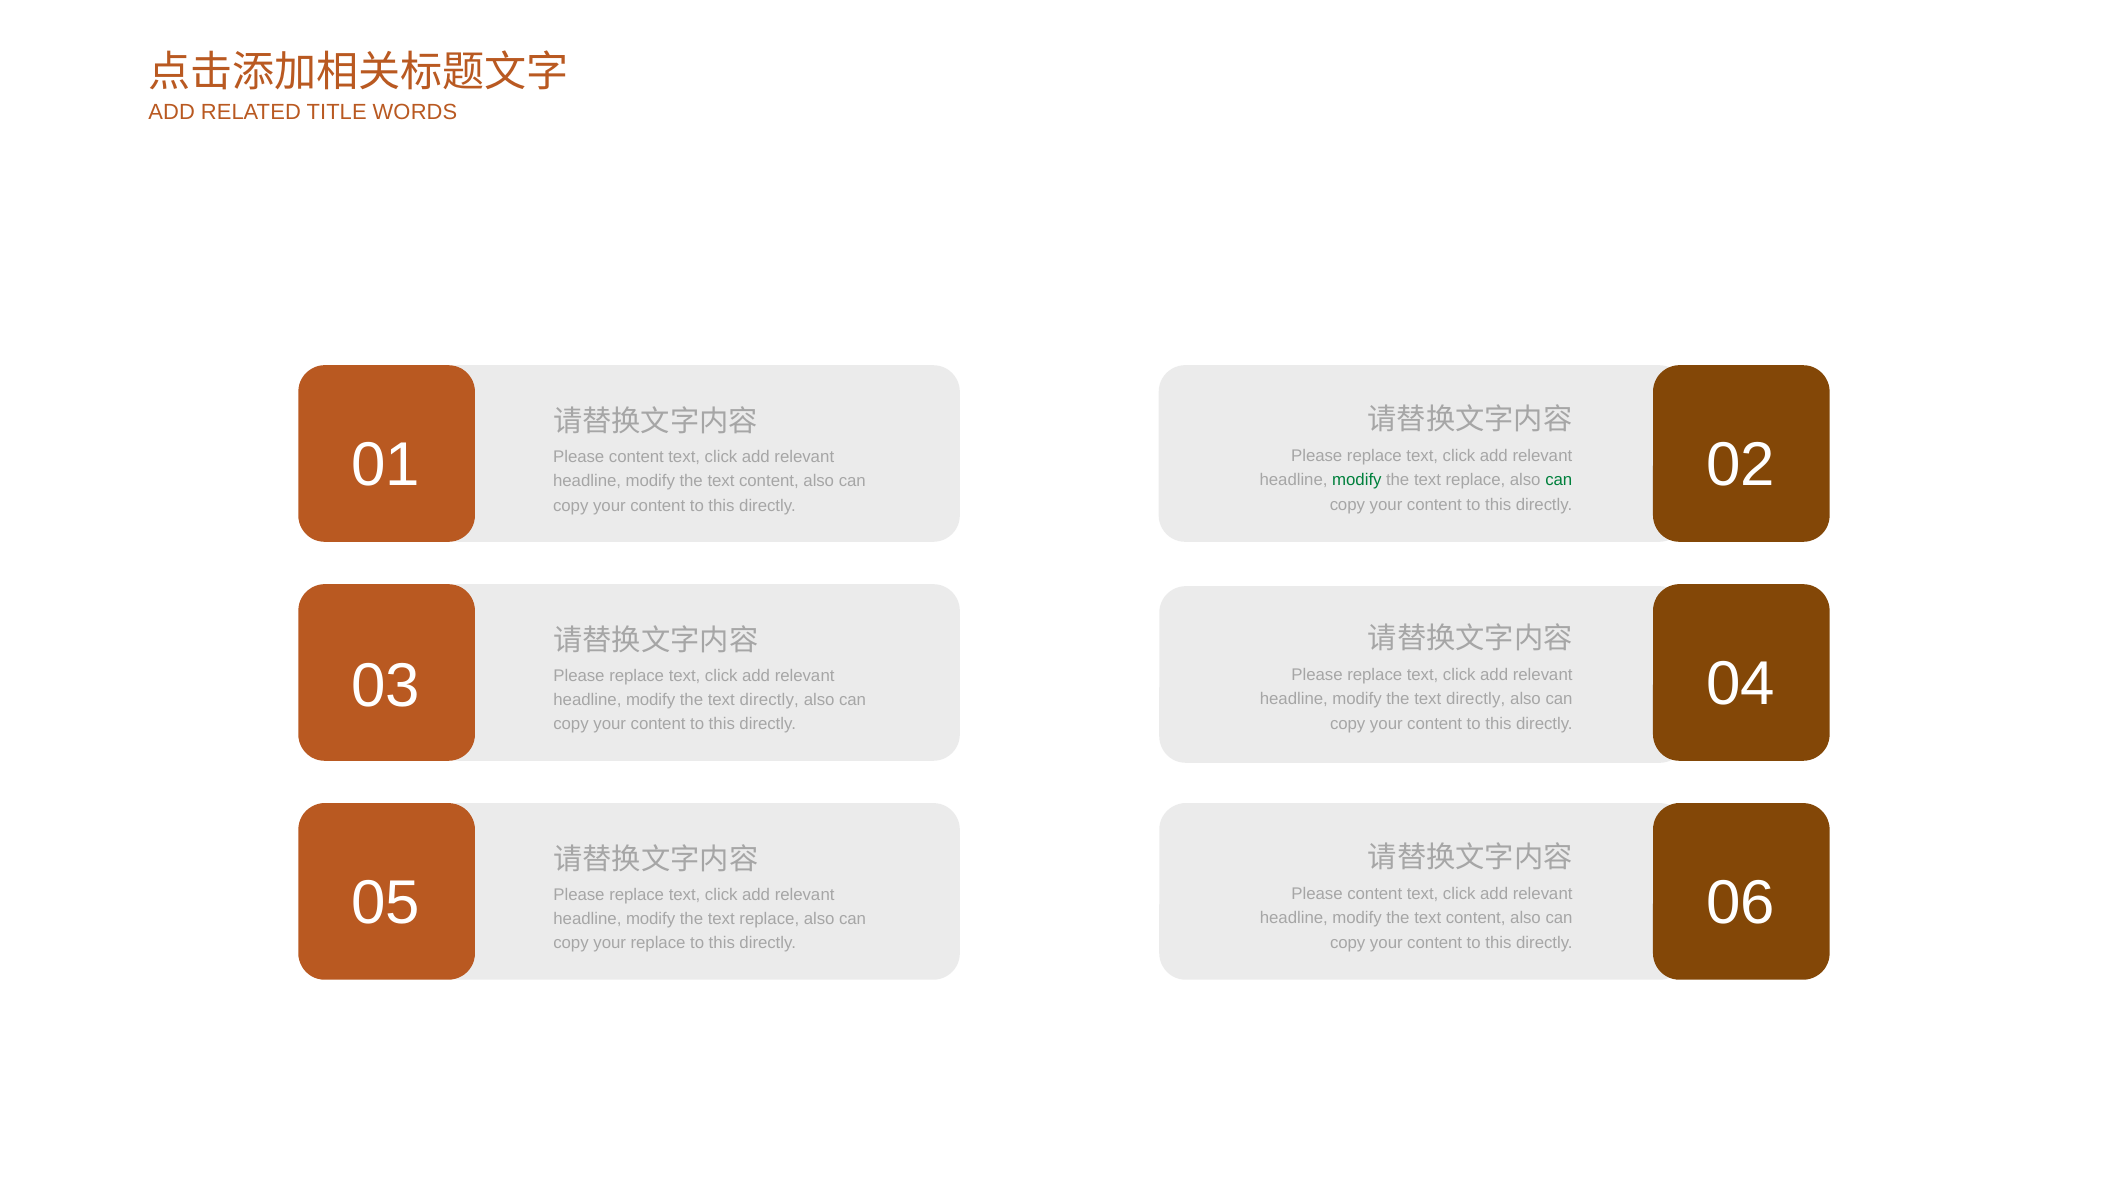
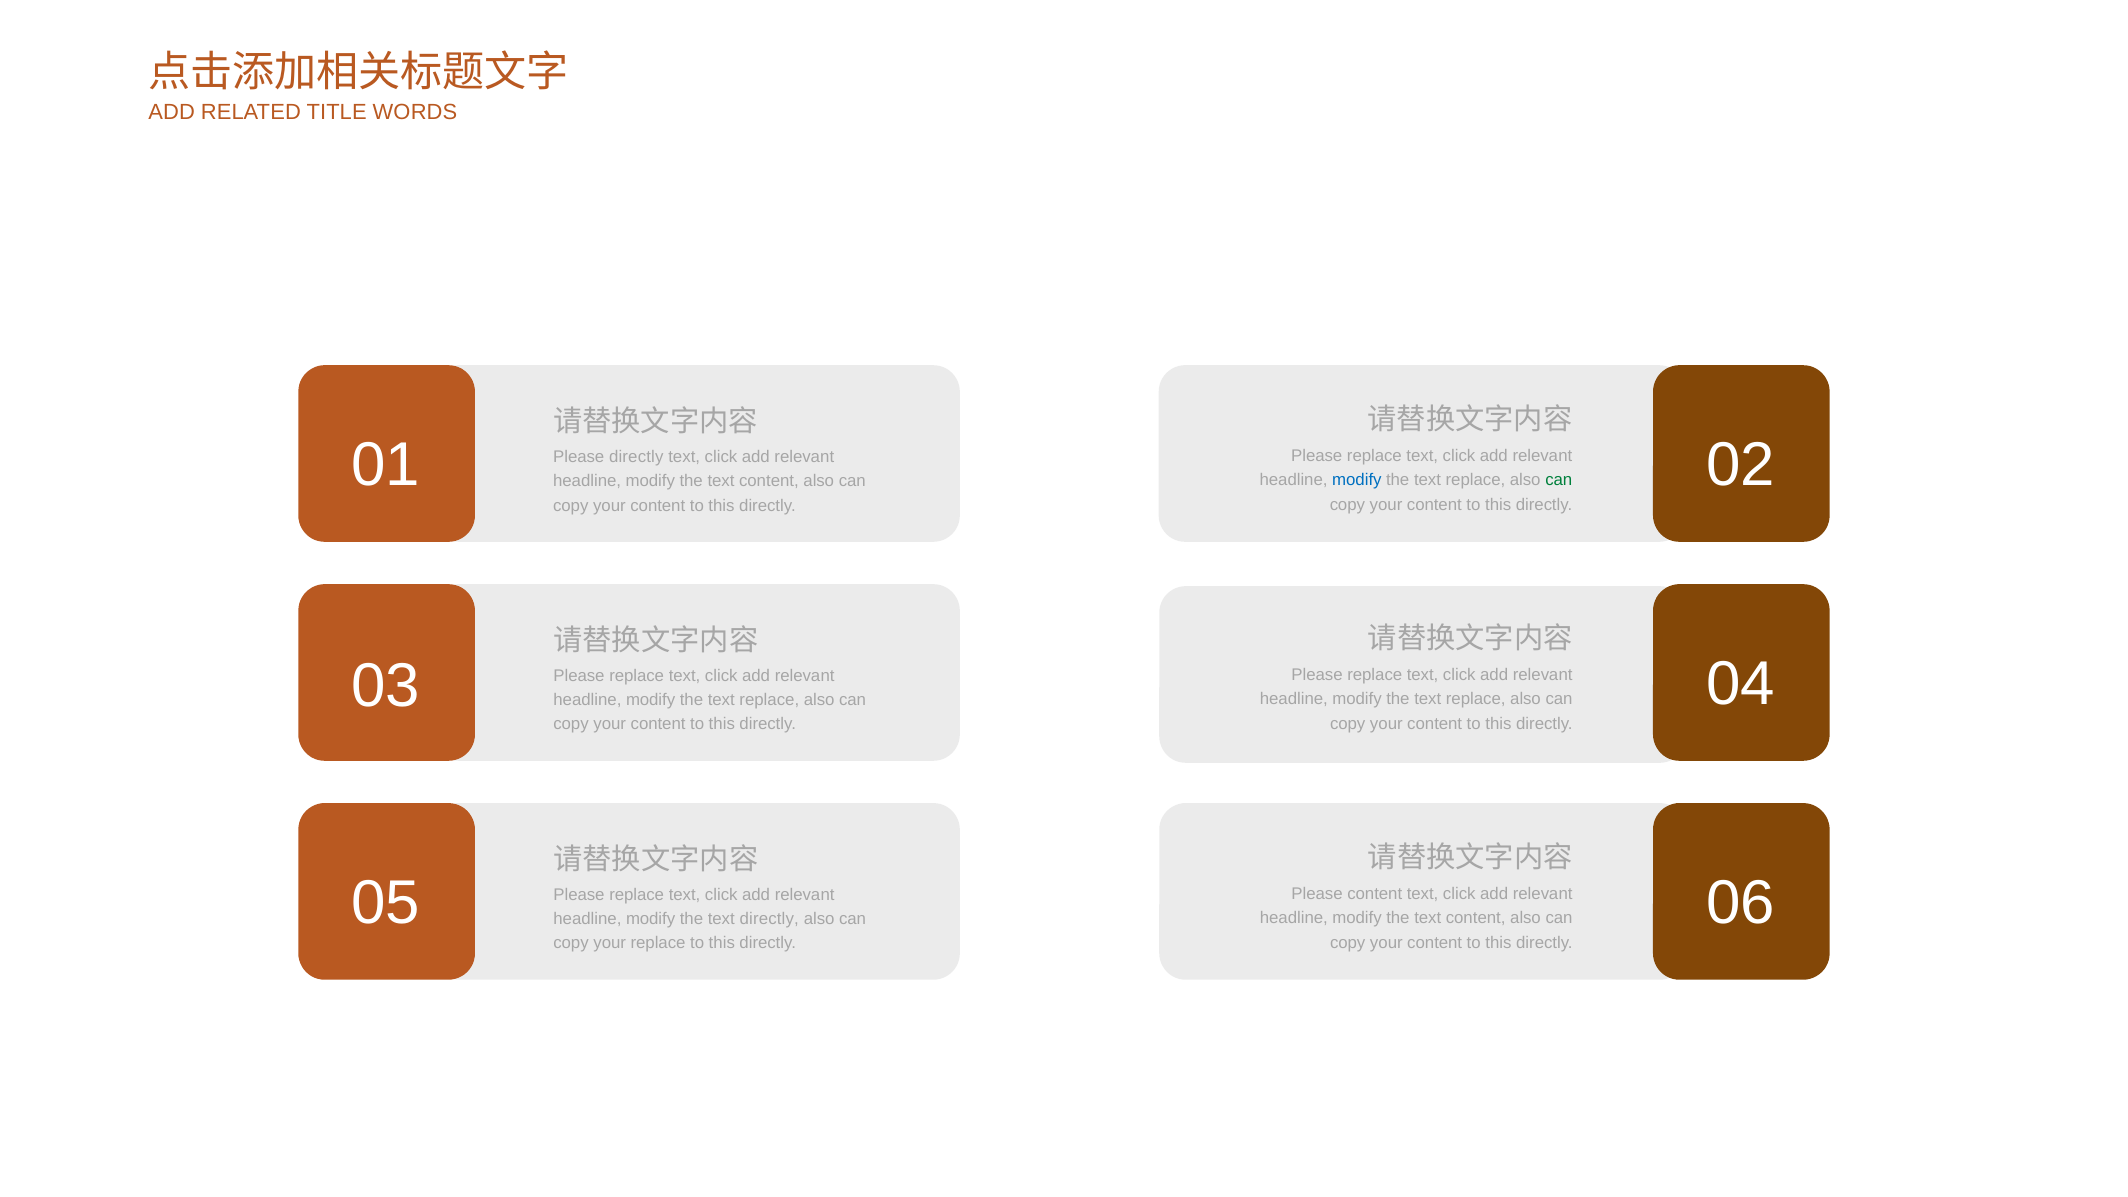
content: content -> directly (636, 457)
modify colour: green -> blue (1357, 480)
directly: directly -> replace (1476, 699)
directly: directly -> replace (769, 700)
replace: replace -> directly (769, 919)
